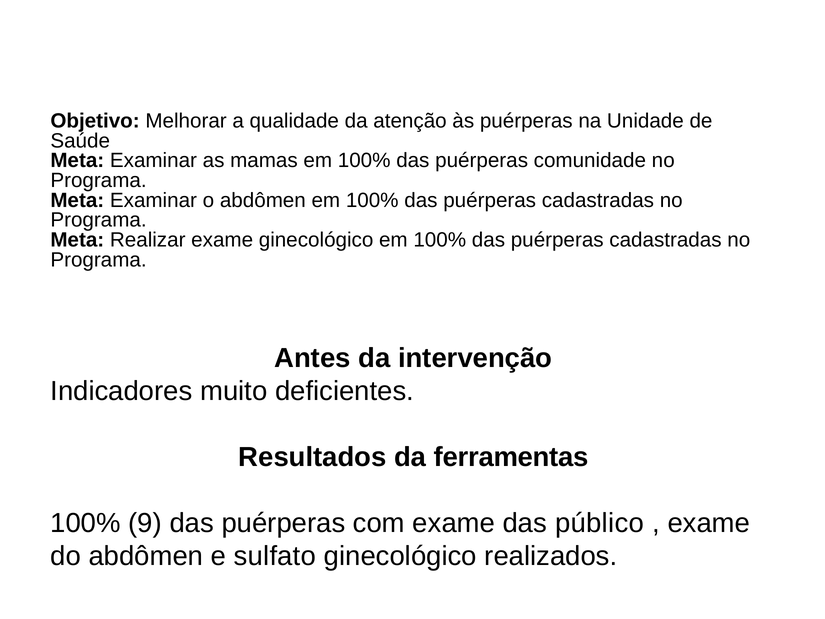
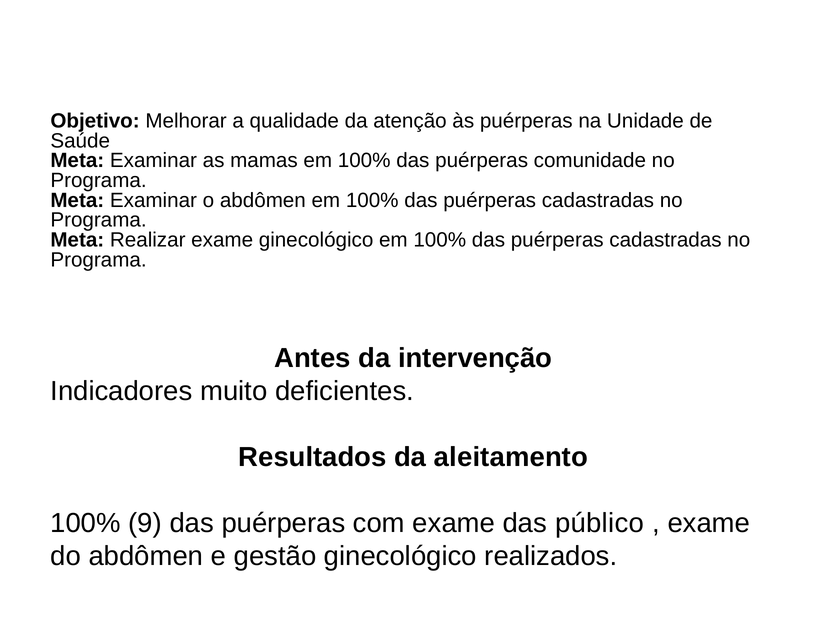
ferramentas: ferramentas -> aleitamento (511, 457)
sulfato: sulfato -> gestão (275, 556)
